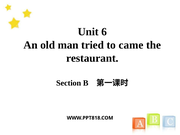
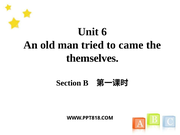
restaurant: restaurant -> themselves (92, 58)
